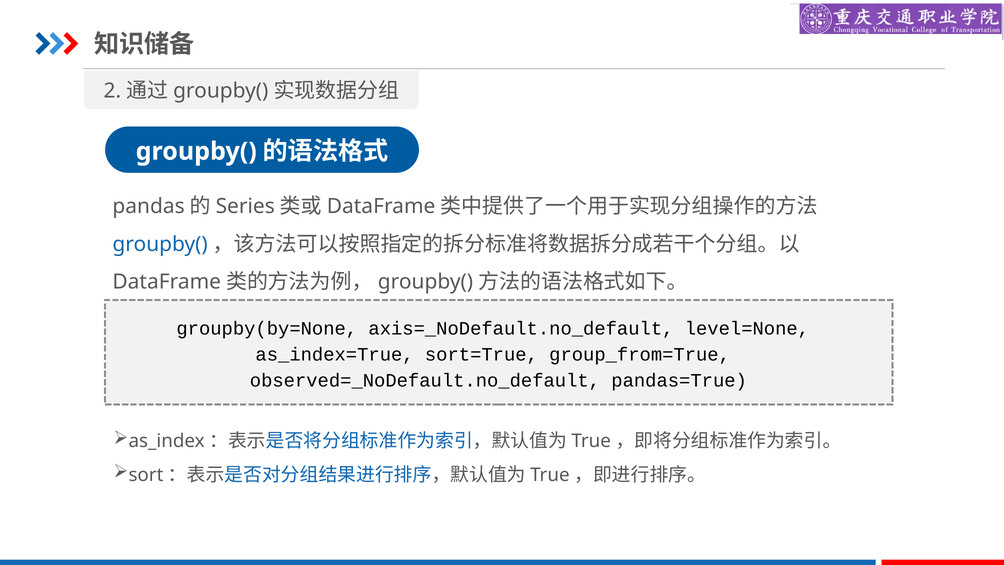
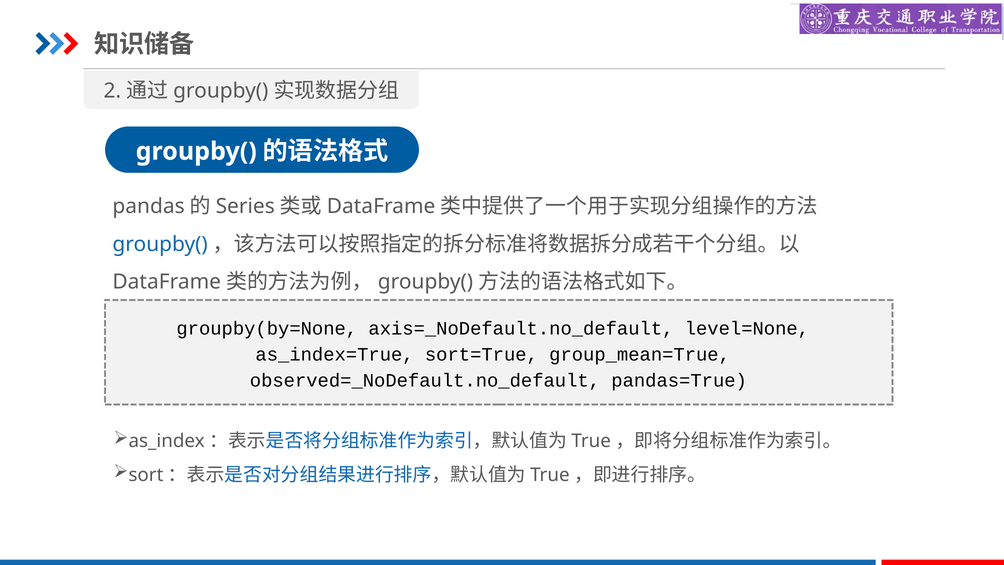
group_from=True: group_from=True -> group_mean=True (640, 355)
